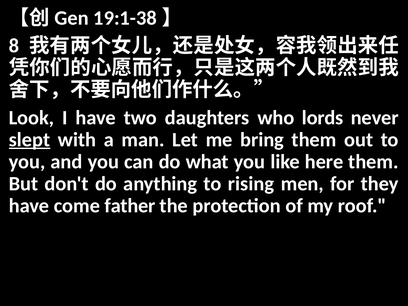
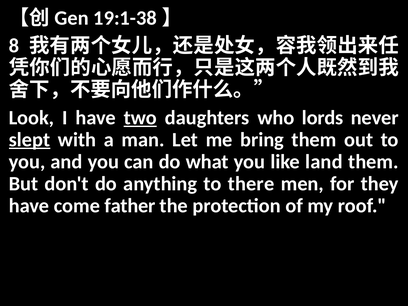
two underline: none -> present (140, 118)
here: here -> land (324, 162)
rising: rising -> there (251, 184)
